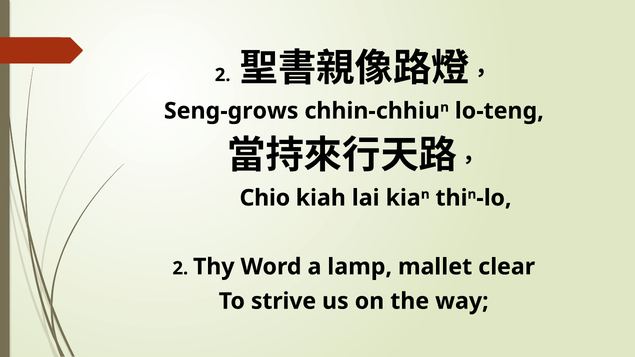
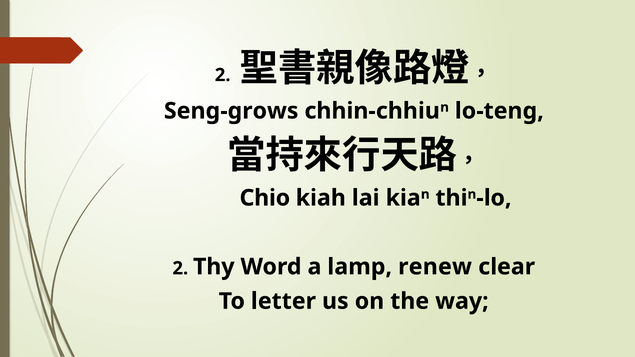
mallet: mallet -> renew (435, 267)
strive: strive -> letter (283, 301)
